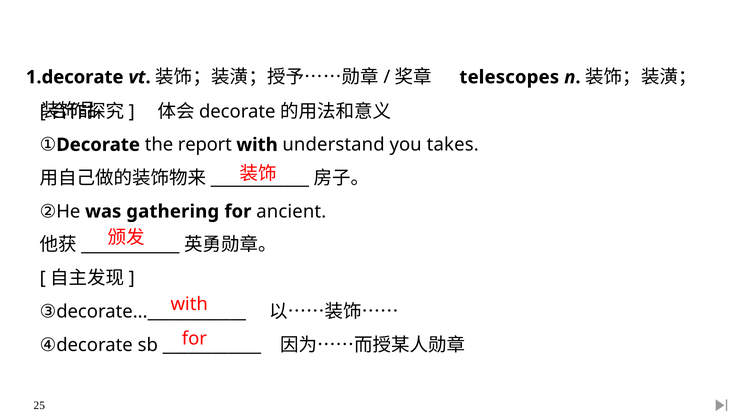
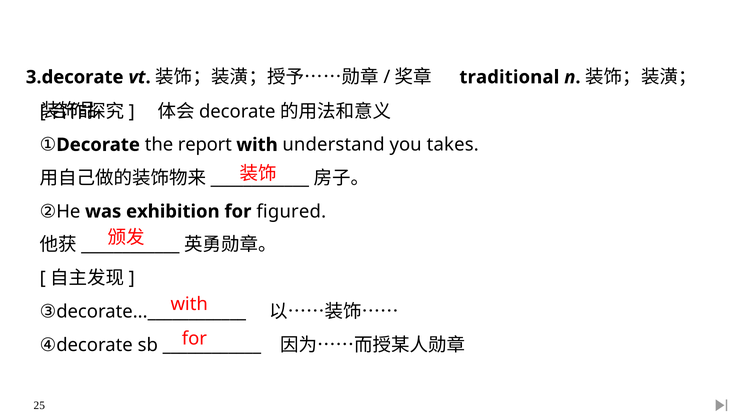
1.decorate: 1.decorate -> 3.decorate (75, 77)
telescopes: telescopes -> traditional (509, 77)
gathering: gathering -> exhibition (173, 211)
ancient: ancient -> figured (291, 211)
